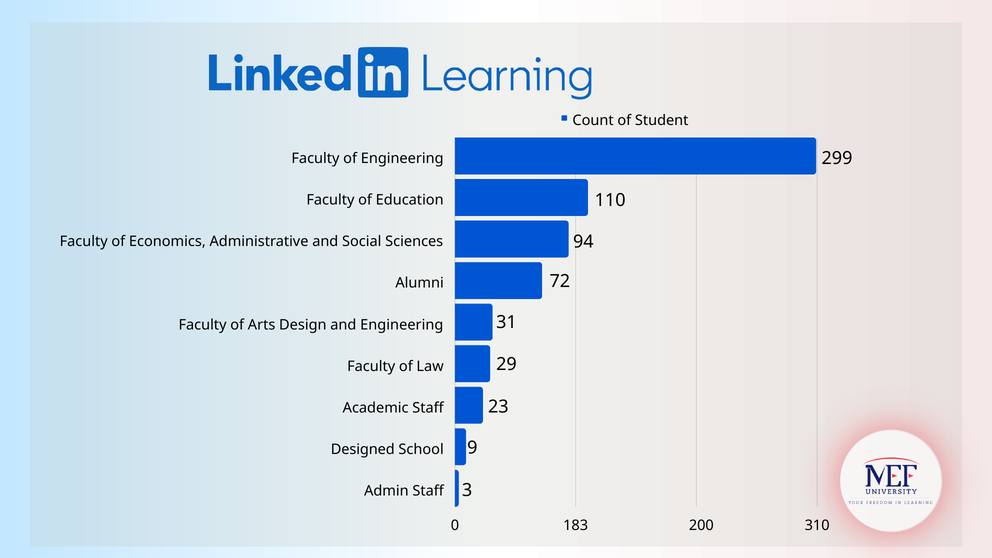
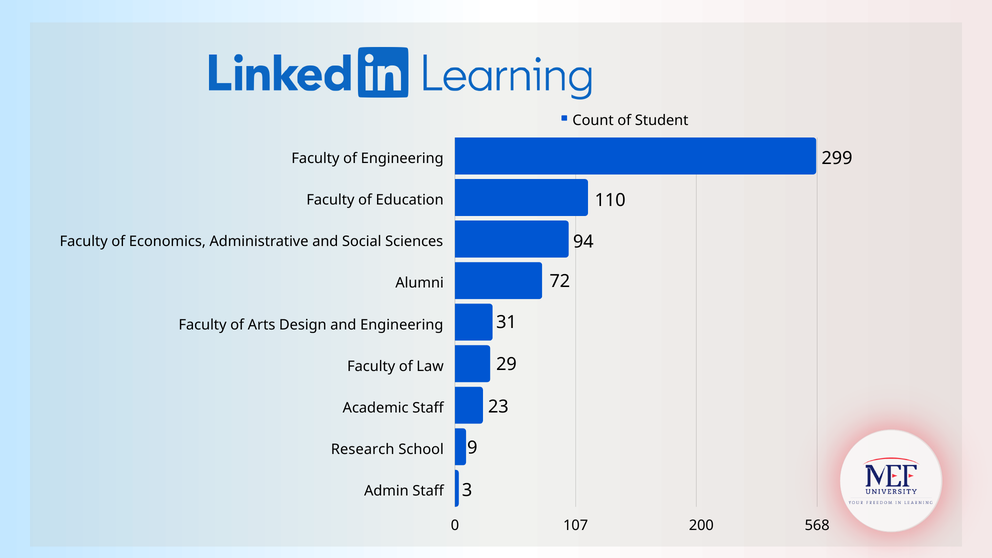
Designed: Designed -> Research (363, 449)
183: 183 -> 107 (576, 525)
310: 310 -> 568 (817, 525)
